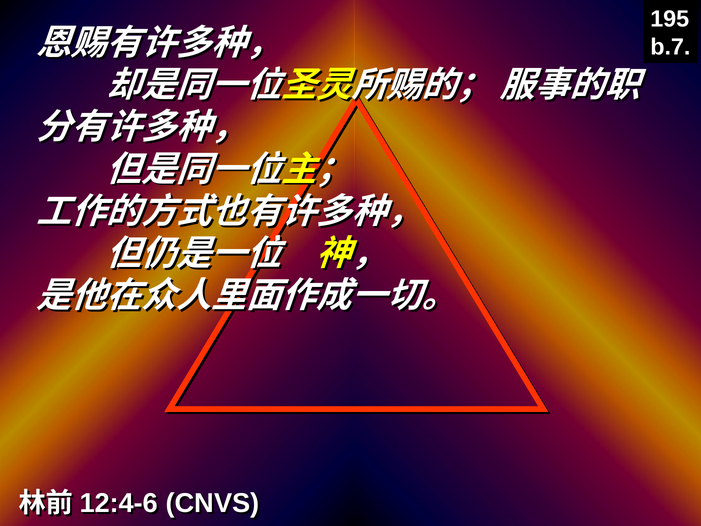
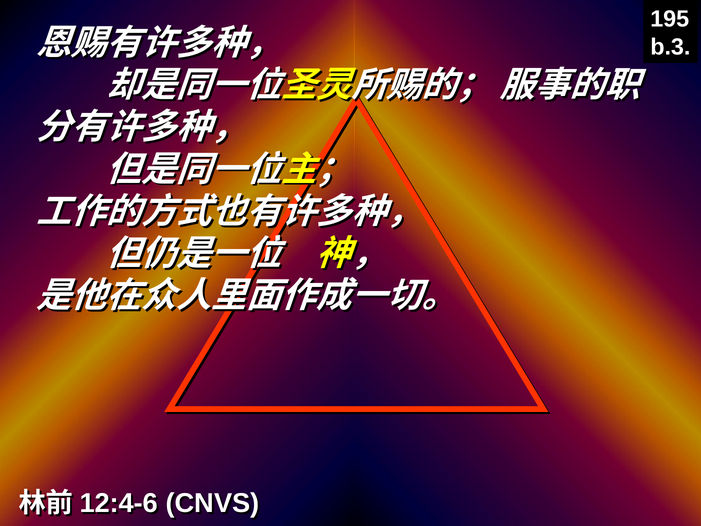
b.7: b.7 -> b.3 (670, 47)
